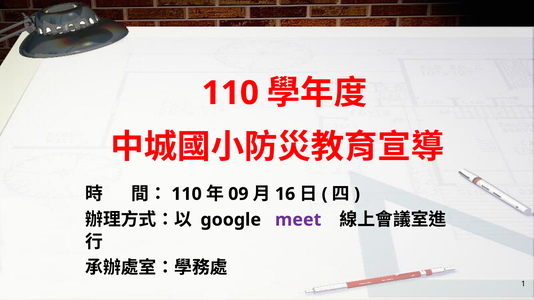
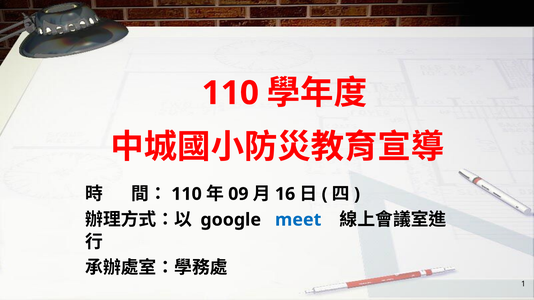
meet colour: purple -> blue (298, 220)
